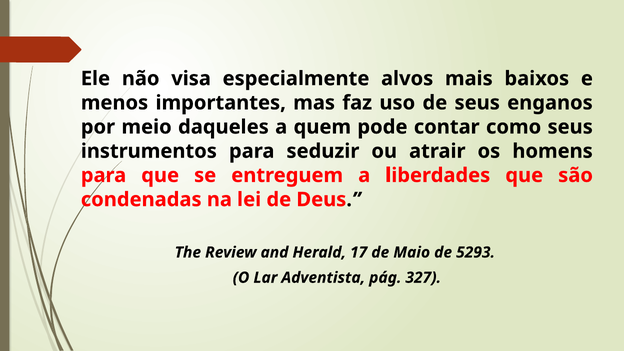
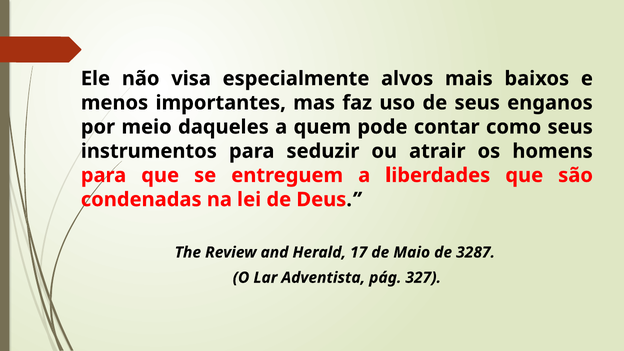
5293: 5293 -> 3287 (476, 252)
